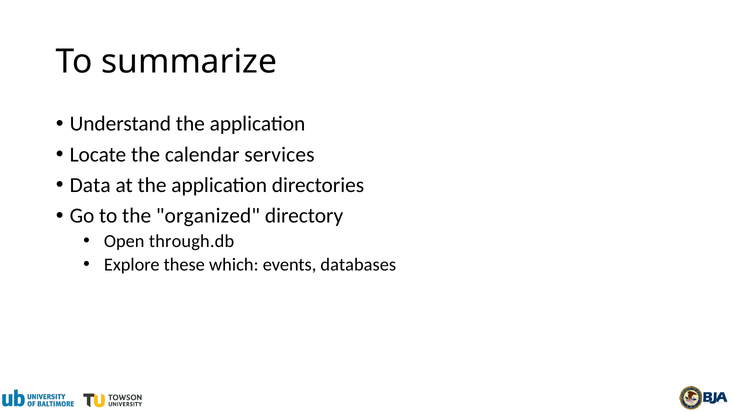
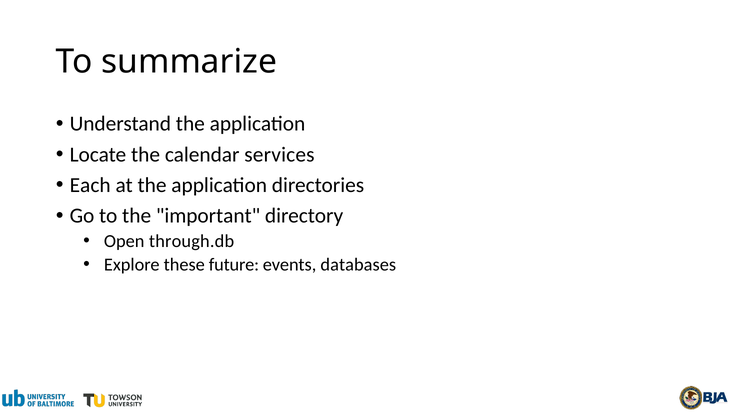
Data: Data -> Each (90, 185)
organized: organized -> important (208, 216)
which: which -> future (234, 265)
